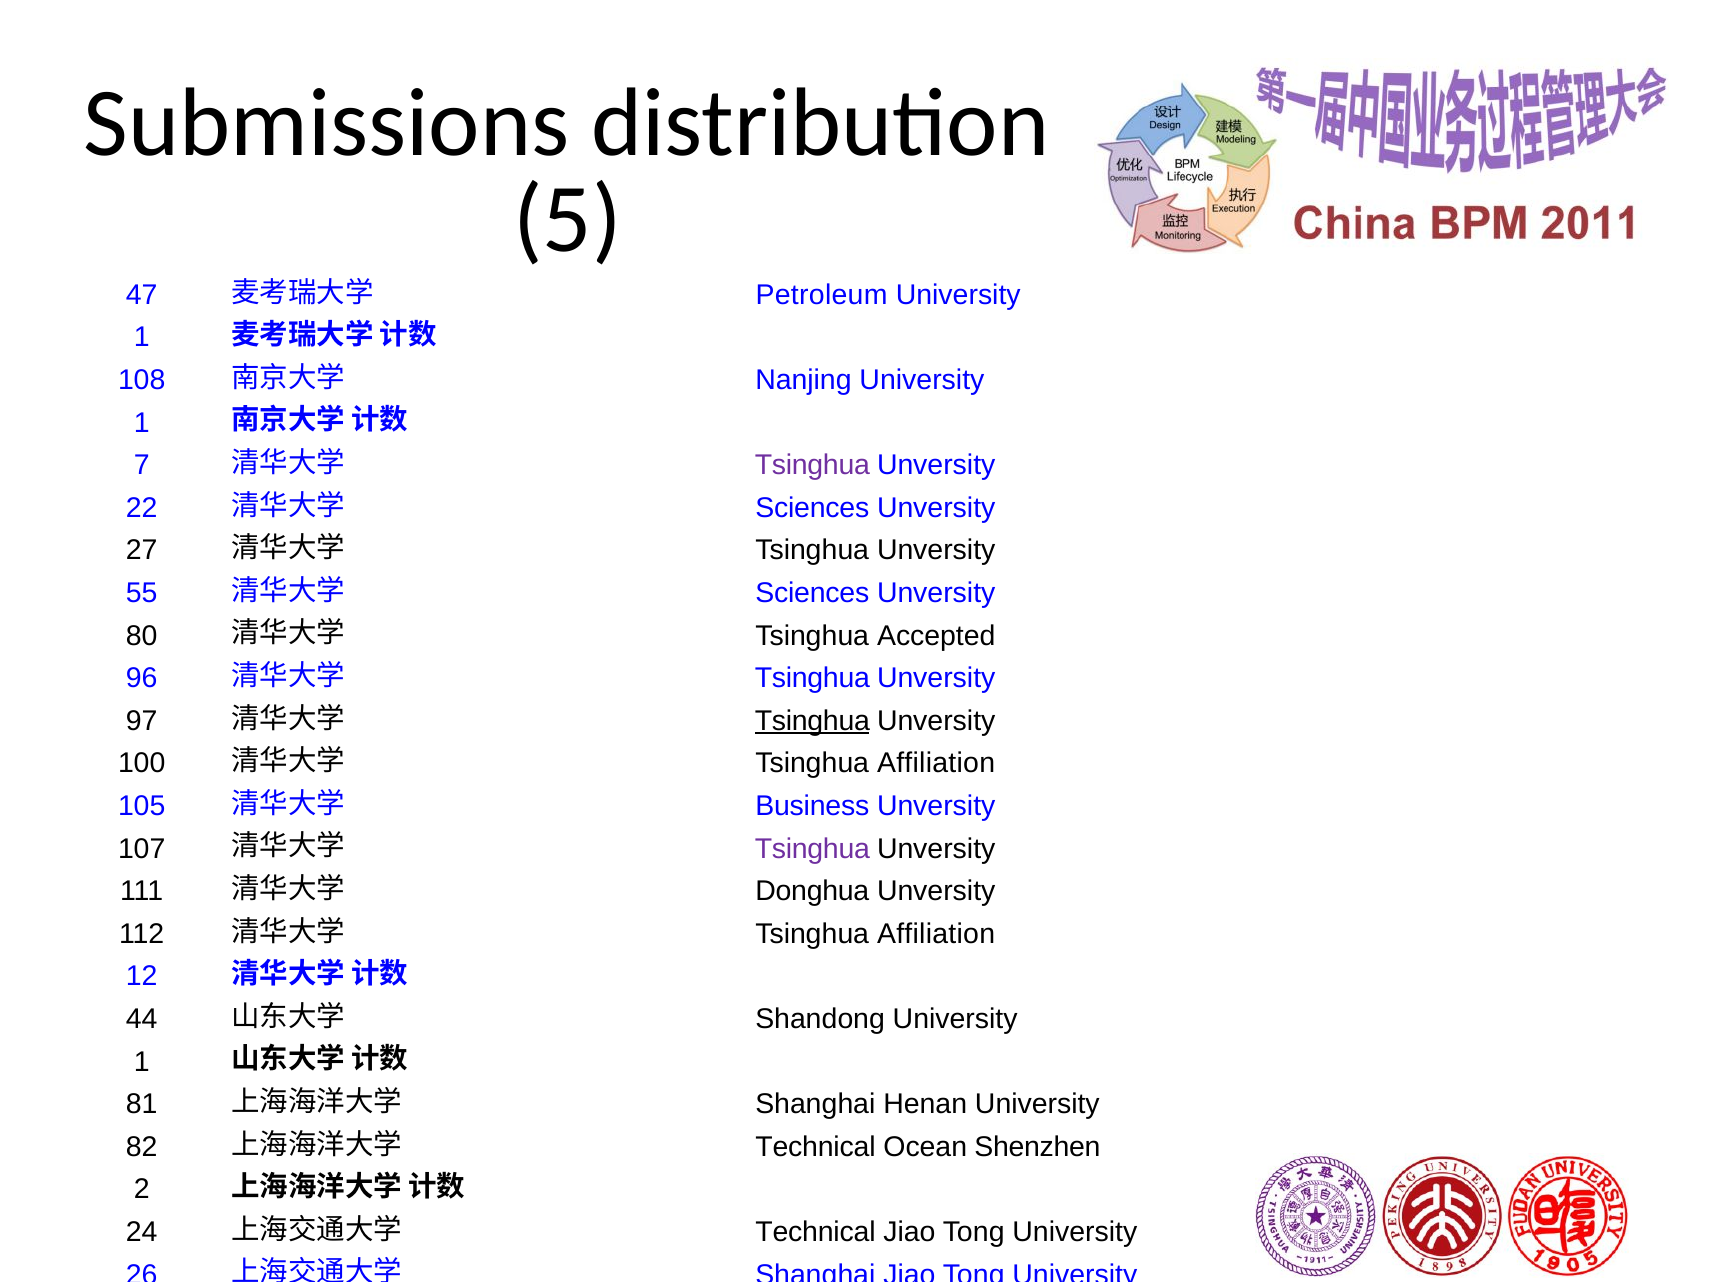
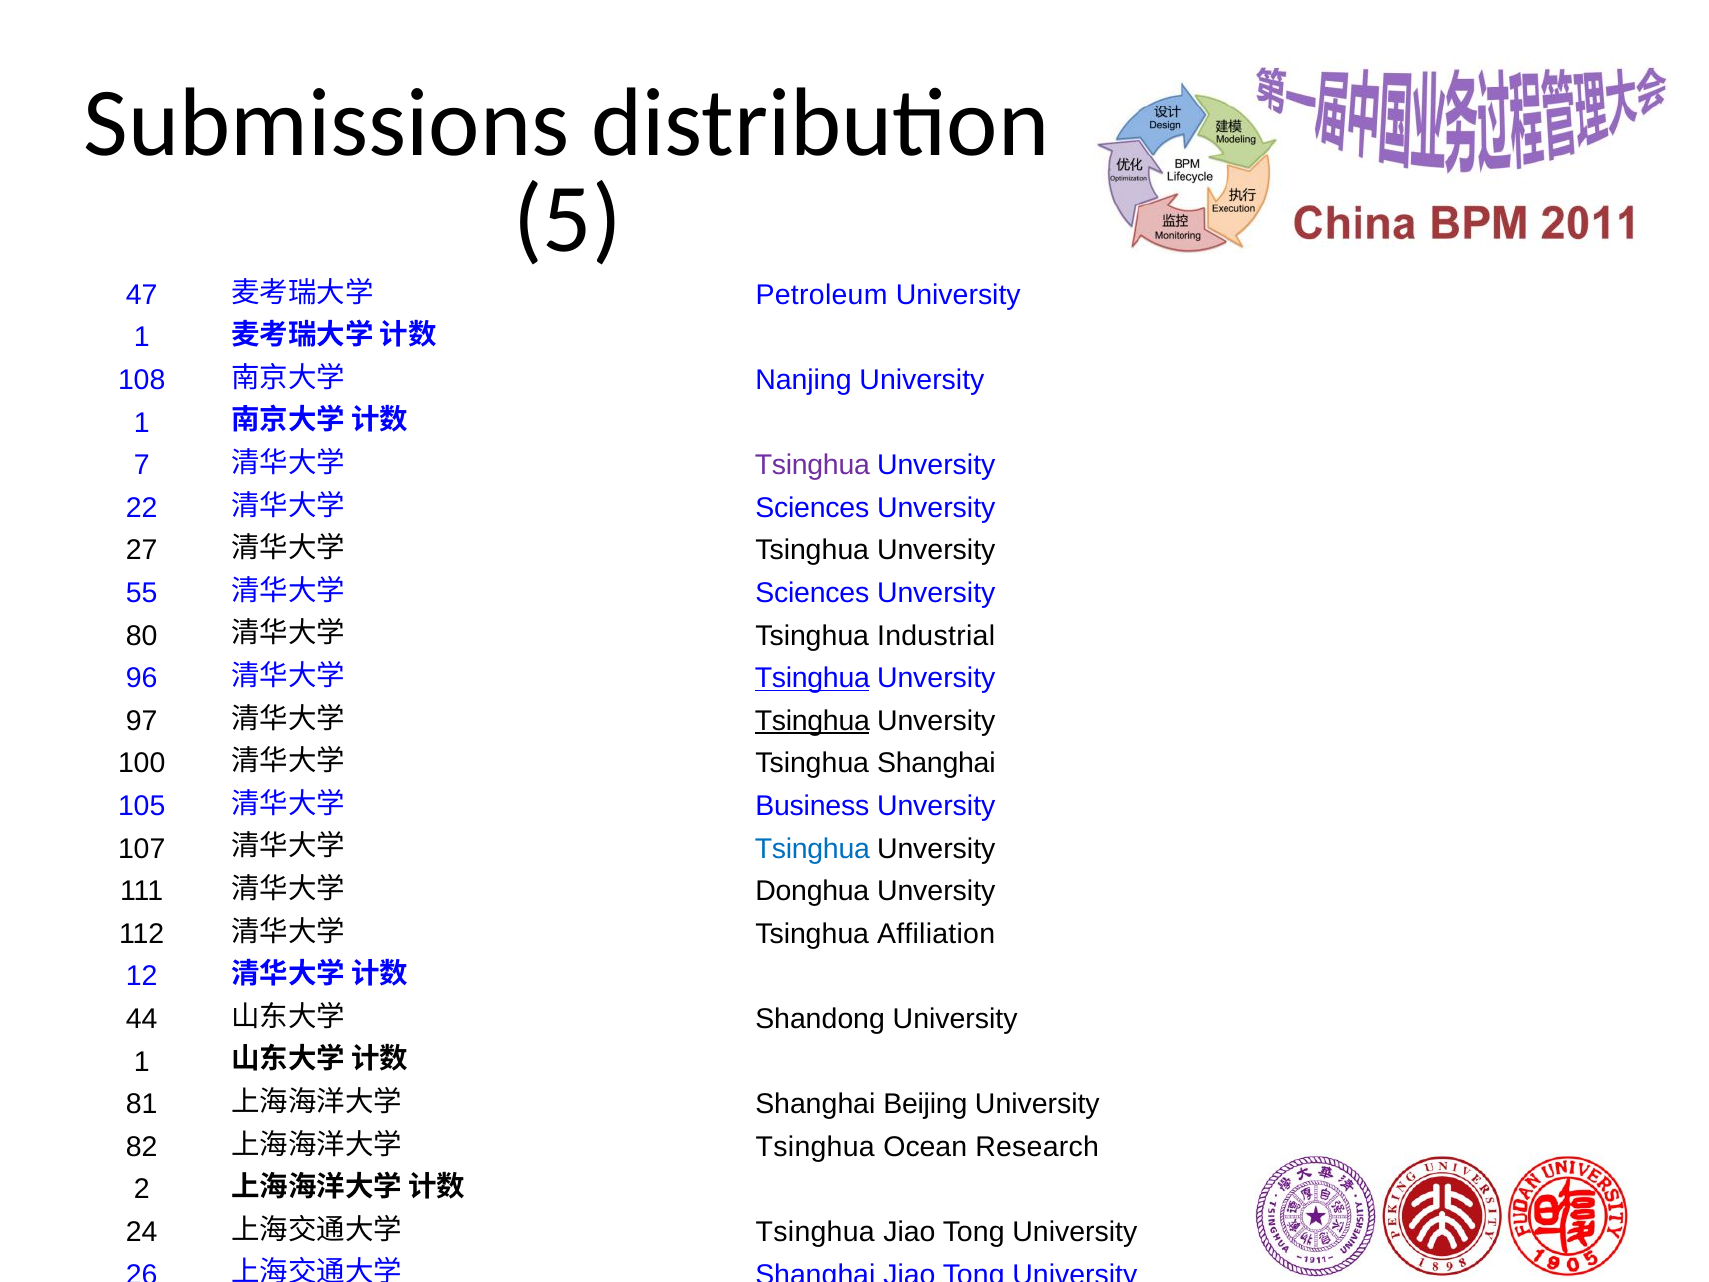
Accepted: Accepted -> Industrial (936, 636)
Tsinghua underline: none -> present (812, 678)
Affiliation: Affiliation -> Shanghai (936, 763)
Tsinghua colour: purple -> blue (812, 849)
Henan: Henan -> Beijing (925, 1104)
Technical: Technical -> Tsinghua (815, 1147)
Shenzhen: Shenzhen -> Research (1037, 1147)
Technical: Technical -> Tsinghua (815, 1232)
